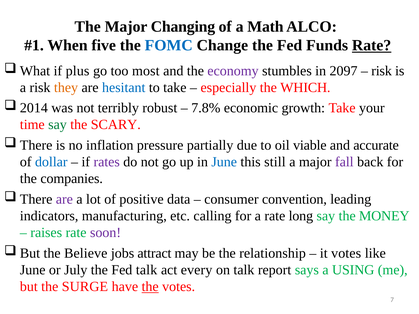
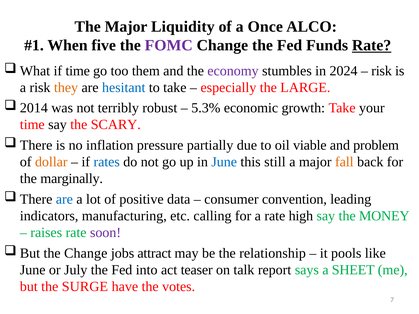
Changing: Changing -> Liquidity (183, 27)
Math: Math -> Once (265, 27)
FOMC colour: blue -> purple (169, 45)
if plus: plus -> time (78, 71)
most: most -> them (146, 71)
2097: 2097 -> 2024 (344, 71)
WHICH: WHICH -> LARGE (305, 88)
7.8%: 7.8% -> 5.3% (206, 108)
say colour: green -> black (57, 125)
accurate: accurate -> problem (376, 145)
dollar colour: blue -> orange (51, 162)
rates colour: purple -> blue (107, 162)
fall colour: purple -> orange (344, 162)
companies: companies -> marginally (72, 179)
are colour: purple -> blue (64, 199)
long: long -> high (301, 216)
the Believe: Believe -> Change (86, 253)
it votes: votes -> pools (346, 253)
Fed talk: talk -> into (147, 270)
every: every -> teaser (197, 270)
USING: USING -> SHEET (353, 270)
the underline: present -> none (150, 287)
